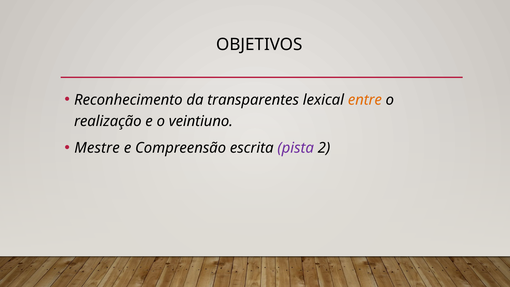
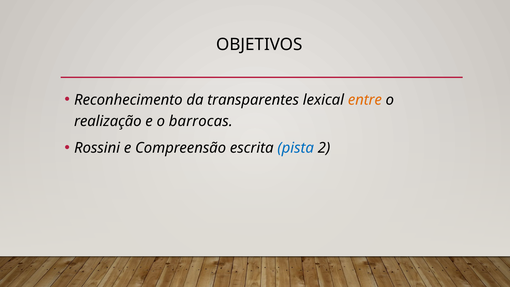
veintiuno: veintiuno -> barrocas (201, 121)
Mestre: Mestre -> Rossini (97, 148)
pista colour: purple -> blue (296, 148)
